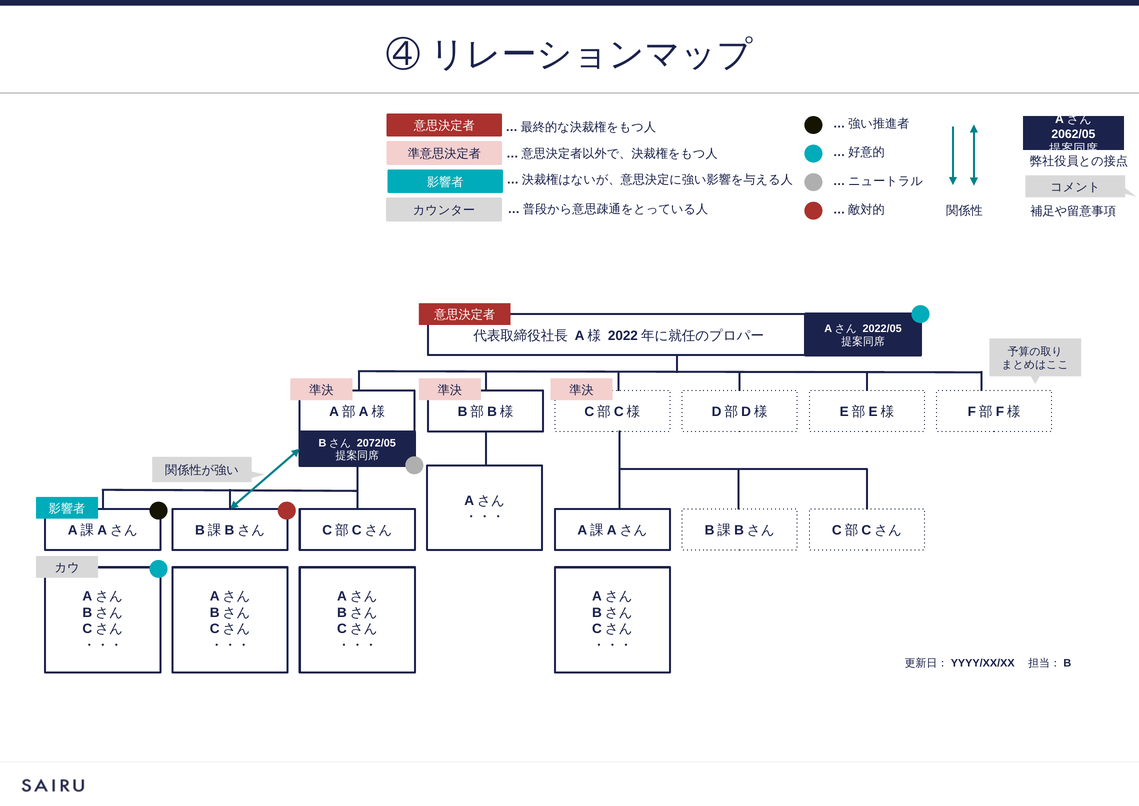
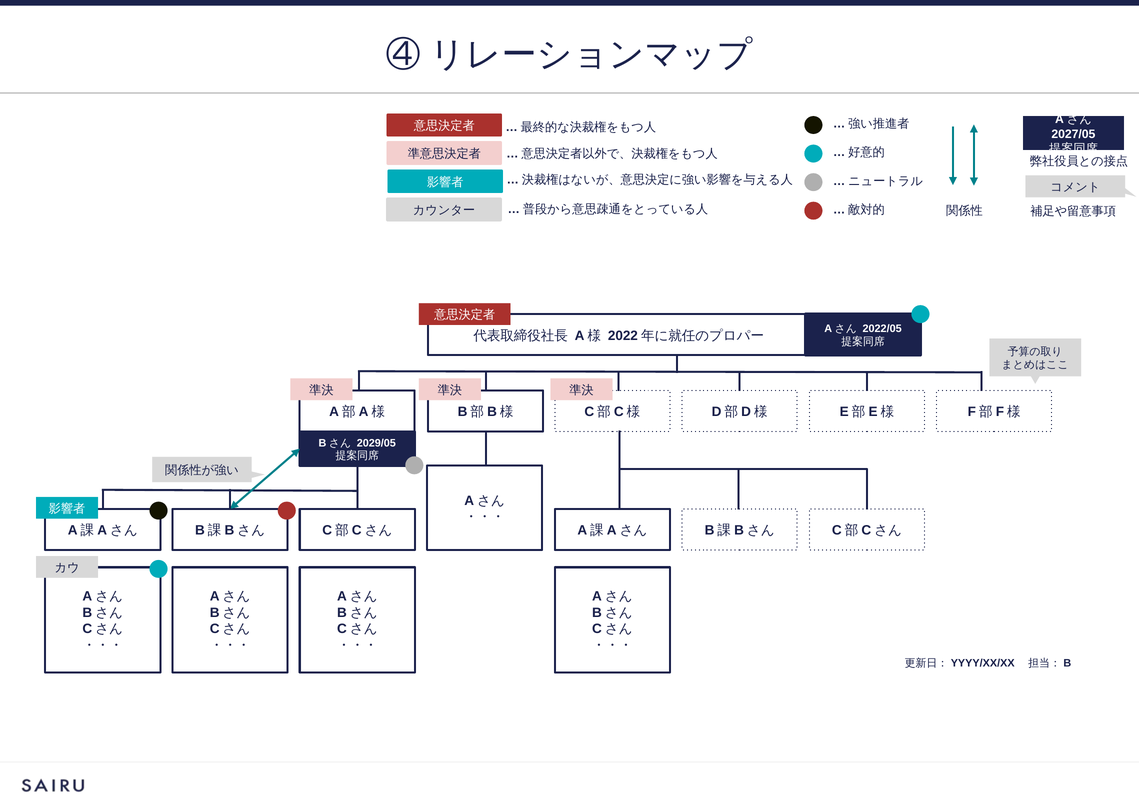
2062/05: 2062/05 -> 2027/05 (1073, 134)
2072/05: 2072/05 -> 2029/05 (376, 443)
